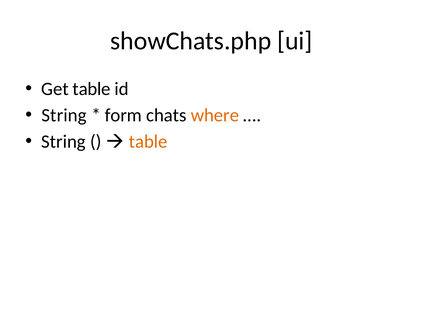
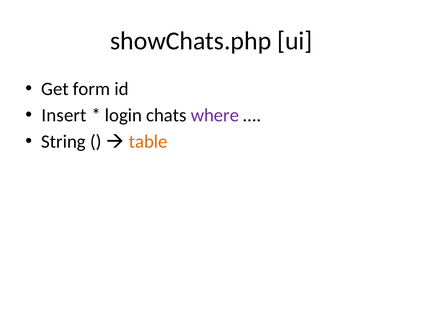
Get table: table -> form (92, 89)
String: String -> Insert (64, 115)
form: form -> login (123, 115)
where colour: orange -> purple (215, 115)
